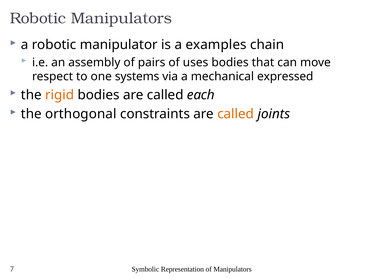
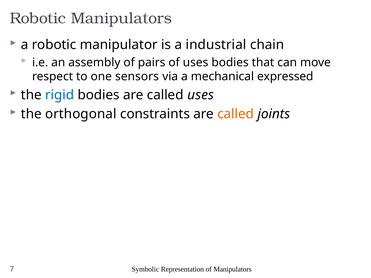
examples: examples -> industrial (216, 45)
systems: systems -> sensors (137, 77)
rigid colour: orange -> blue (60, 95)
called each: each -> uses (201, 95)
